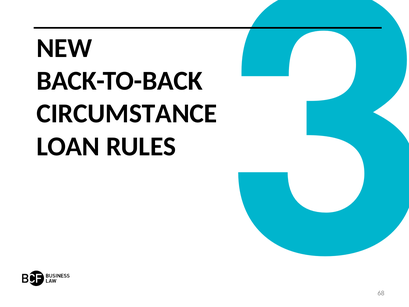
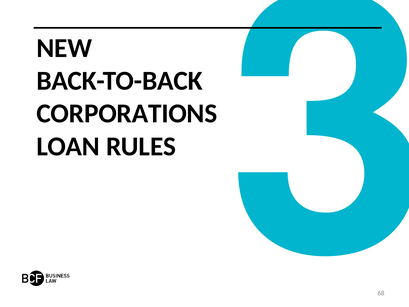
CIRCUMSTANCE: CIRCUMSTANCE -> CORPORATIONS (127, 114)
